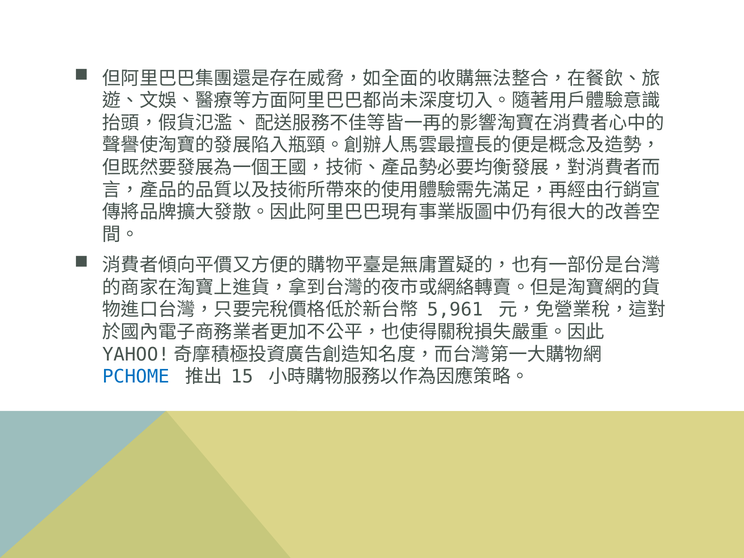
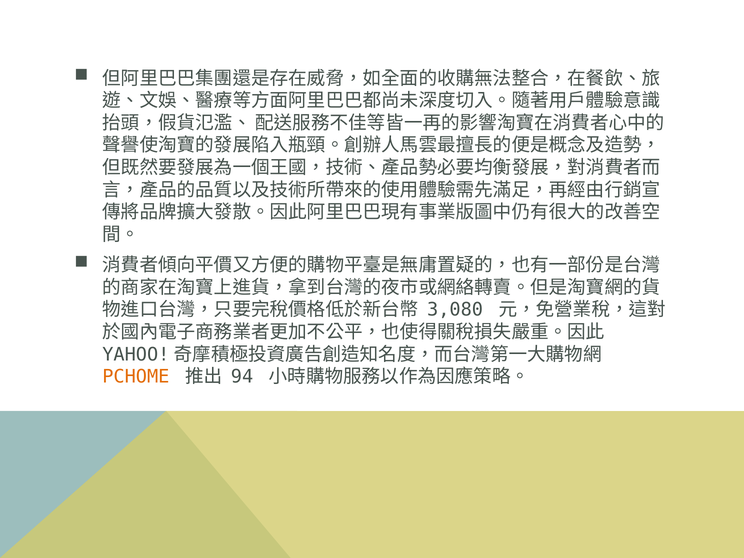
5,961: 5,961 -> 3,080 (455, 310)
PCHOME colour: blue -> orange (136, 377)
15: 15 -> 94 (242, 377)
